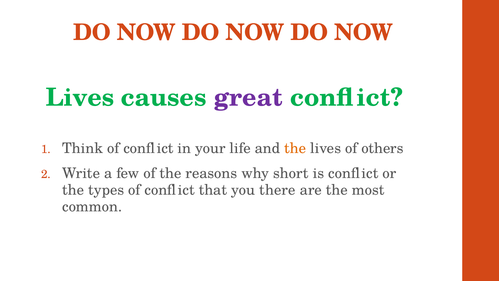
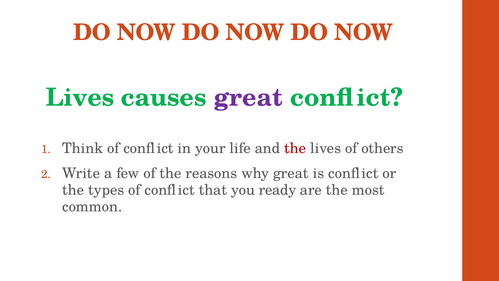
the colour: orange -> red (295, 148)
why short: short -> great (291, 173)
there: there -> ready (277, 190)
